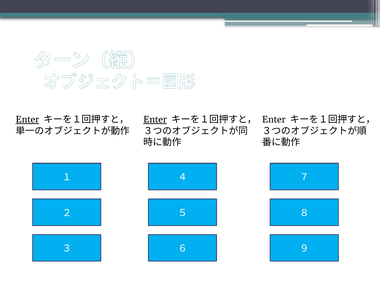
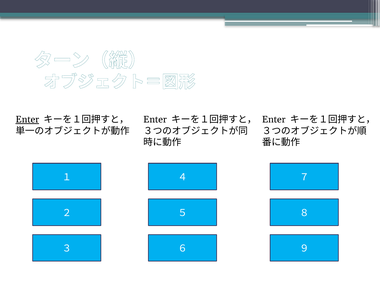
Enter underline: present -> none (155, 120)
